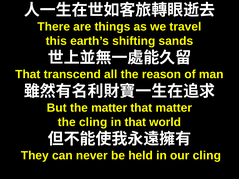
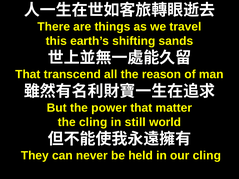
the matter: matter -> power (109, 108)
in that: that -> still (135, 122)
